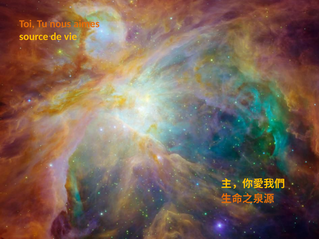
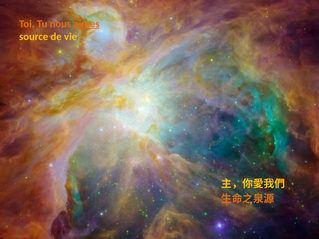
aimes underline: none -> present (87, 24)
